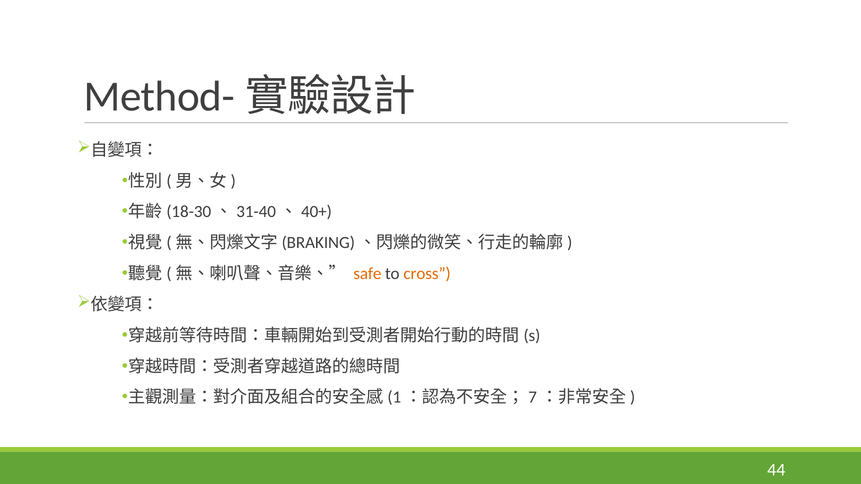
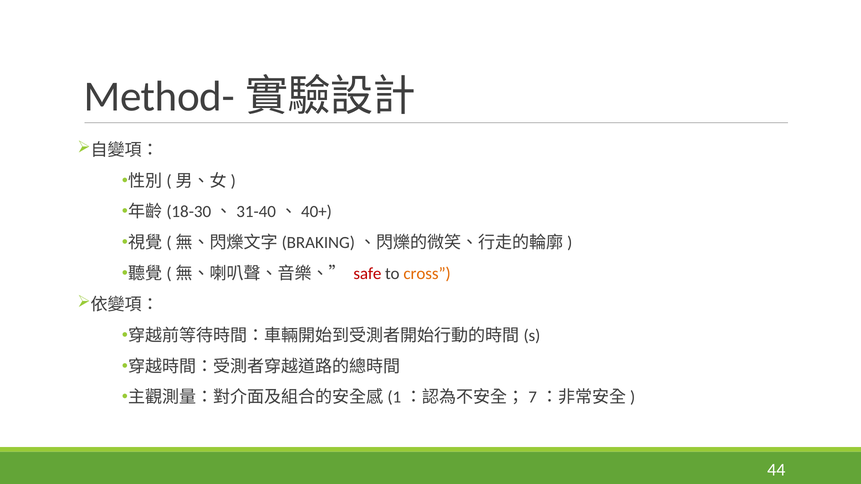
safe colour: orange -> red (367, 274)
